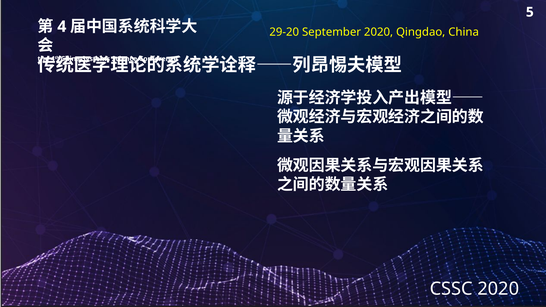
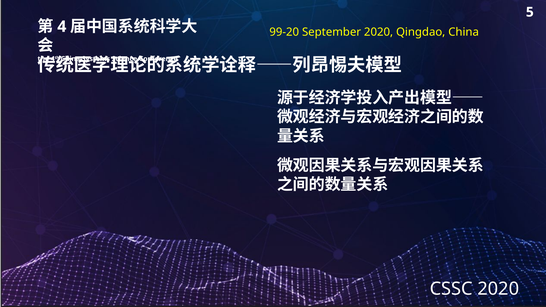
29-20: 29-20 -> 99-20 (284, 32)
